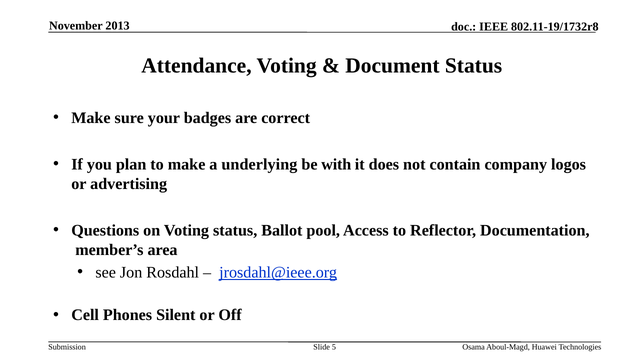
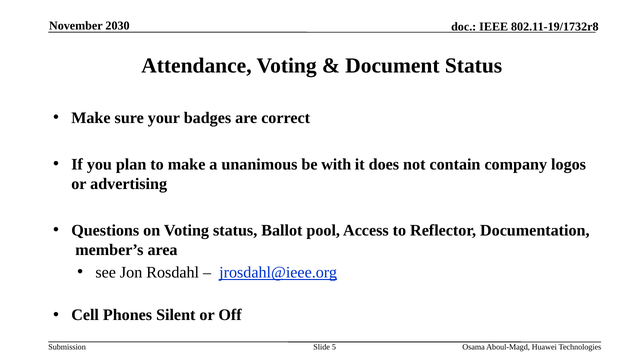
2013: 2013 -> 2030 (118, 26)
underlying: underlying -> unanimous (259, 165)
